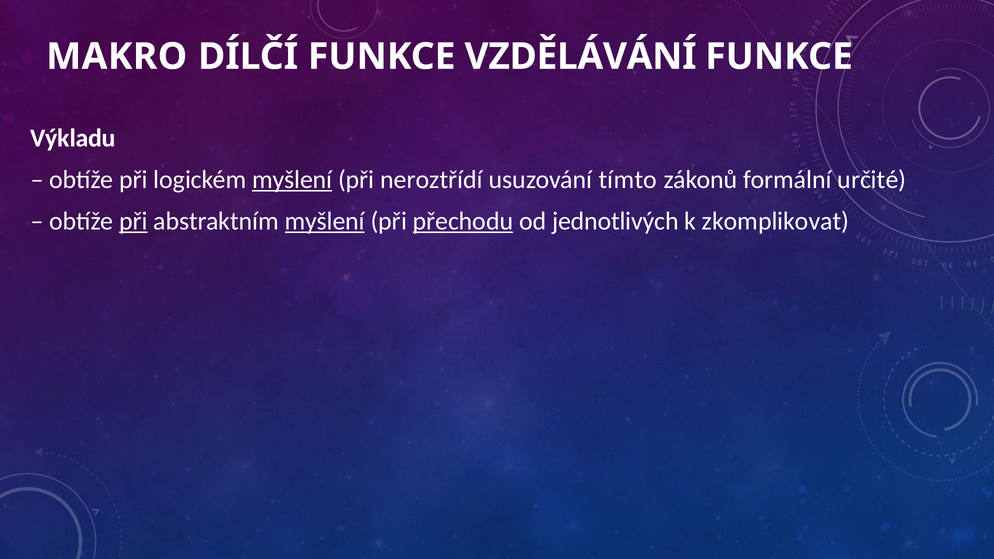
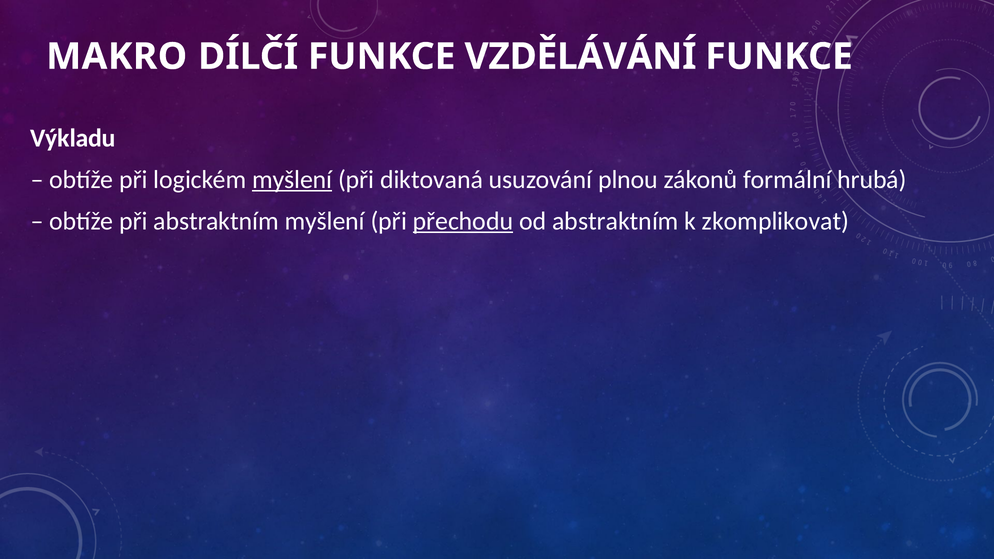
neroztřídí: neroztřídí -> diktovaná (432, 180)
tímto: tímto -> plnou (628, 180)
určité: určité -> hrubá (872, 180)
při underline: present -> none (133, 221)
myšlení underline: present -> none (325, 221)
od jednotlivých: jednotlivých -> abstraktním (615, 221)
